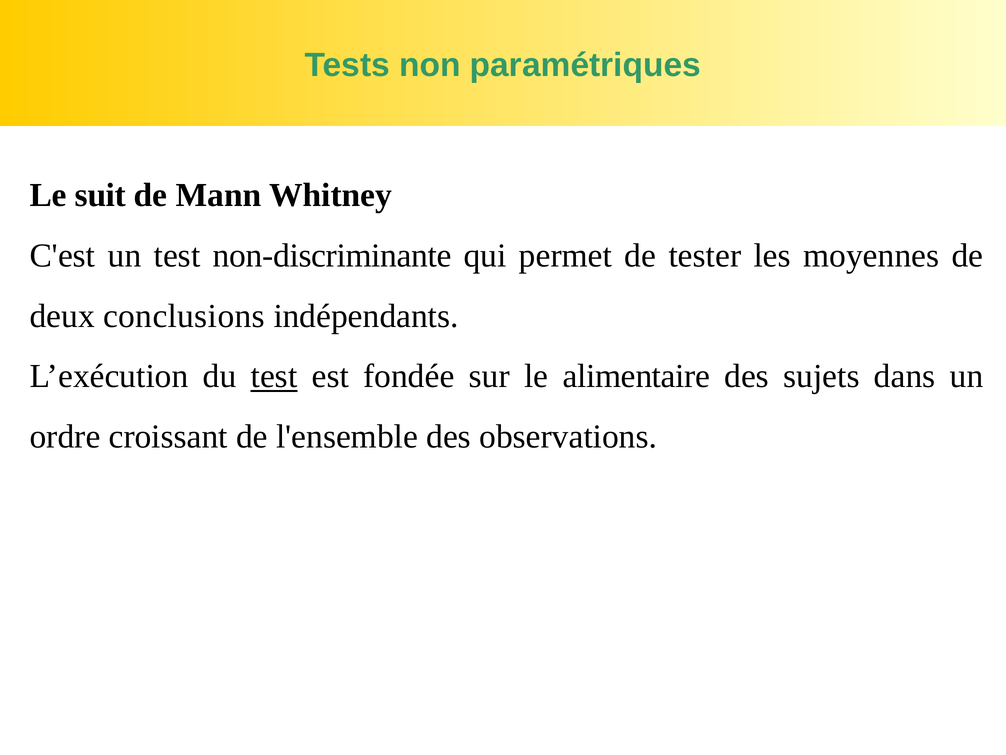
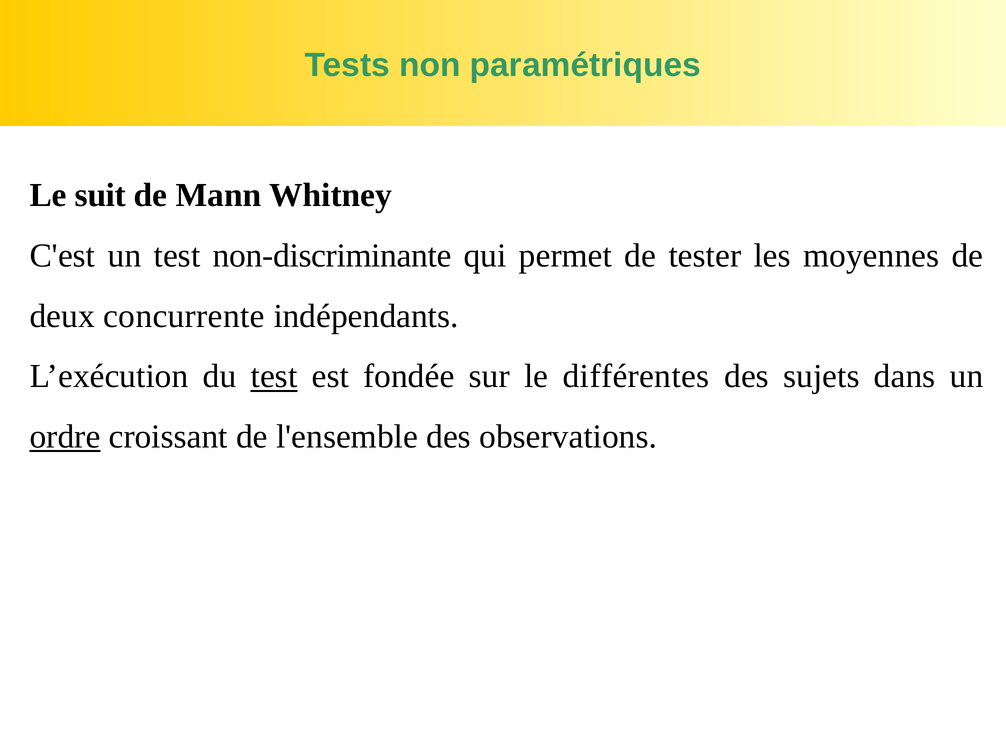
conclusions: conclusions -> concurrente (184, 316)
alimentaire: alimentaire -> différentes (636, 376)
ordre underline: none -> present (65, 436)
